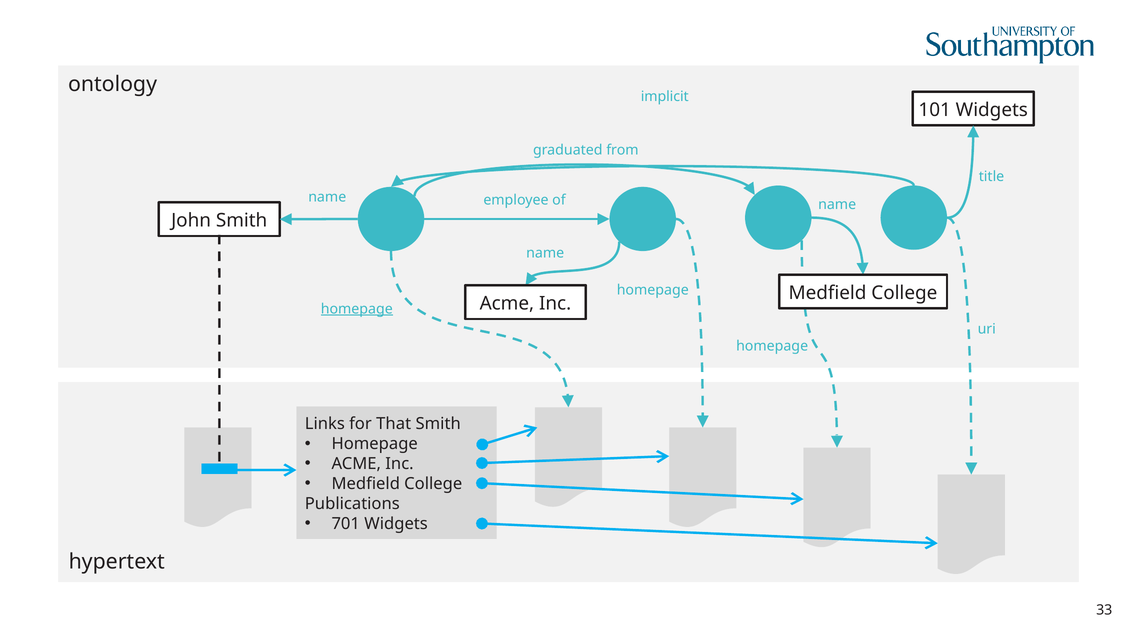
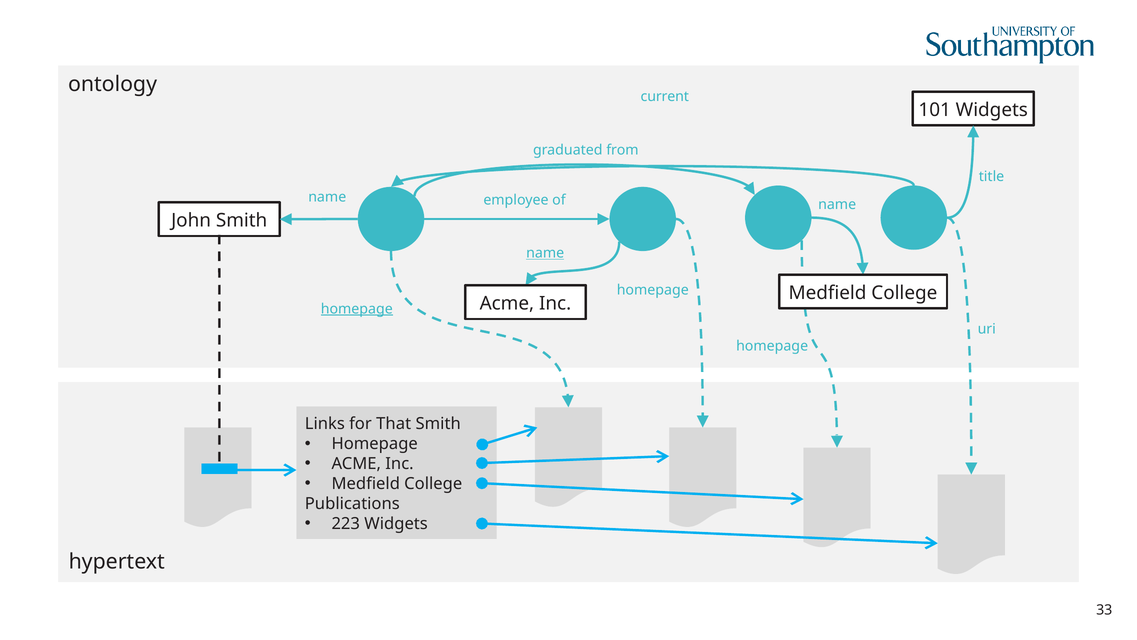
implicit: implicit -> current (665, 96)
name underline: none -> present (545, 253)
701: 701 -> 223 (346, 523)
